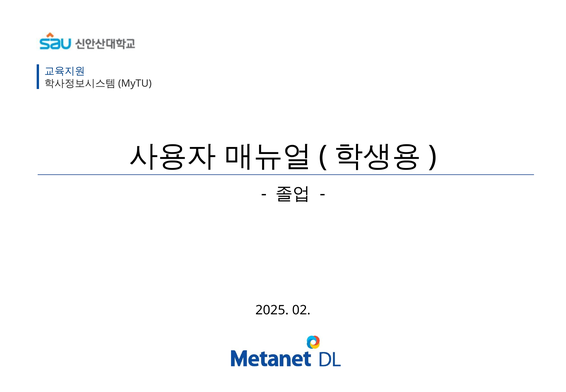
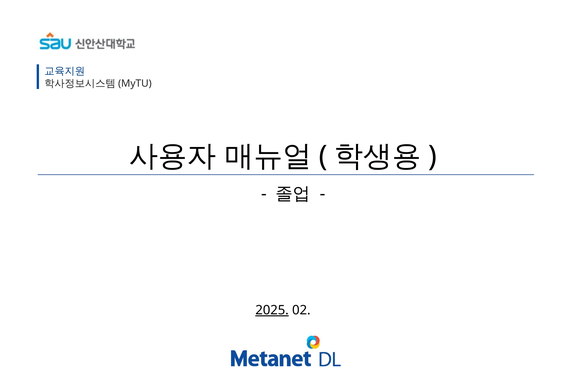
2025 underline: none -> present (272, 310)
